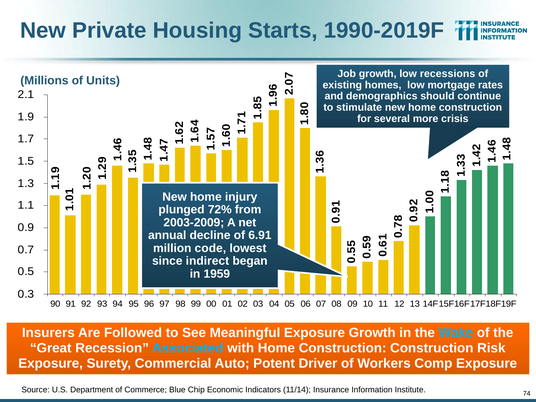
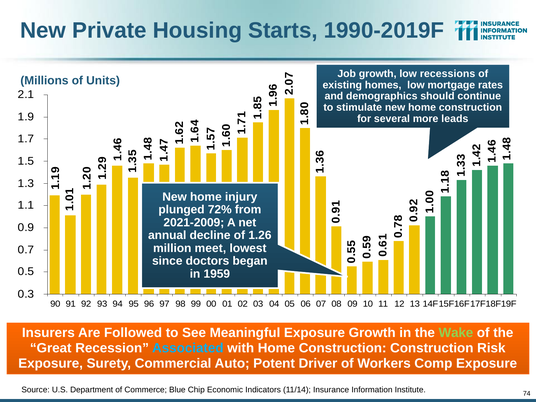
crisis: crisis -> leads (455, 119)
2003-2009: 2003-2009 -> 2021-2009 (194, 222)
6.91: 6.91 -> 1.26 (260, 235)
code: code -> meet (210, 248)
indirect: indirect -> doctors (208, 261)
Wake colour: light blue -> light green (456, 333)
